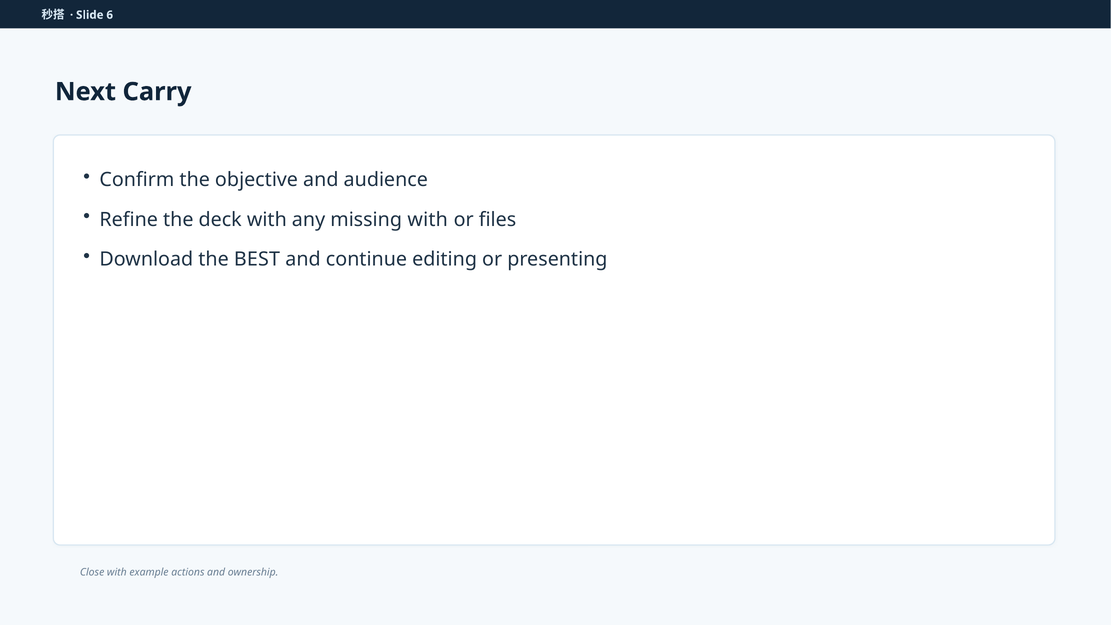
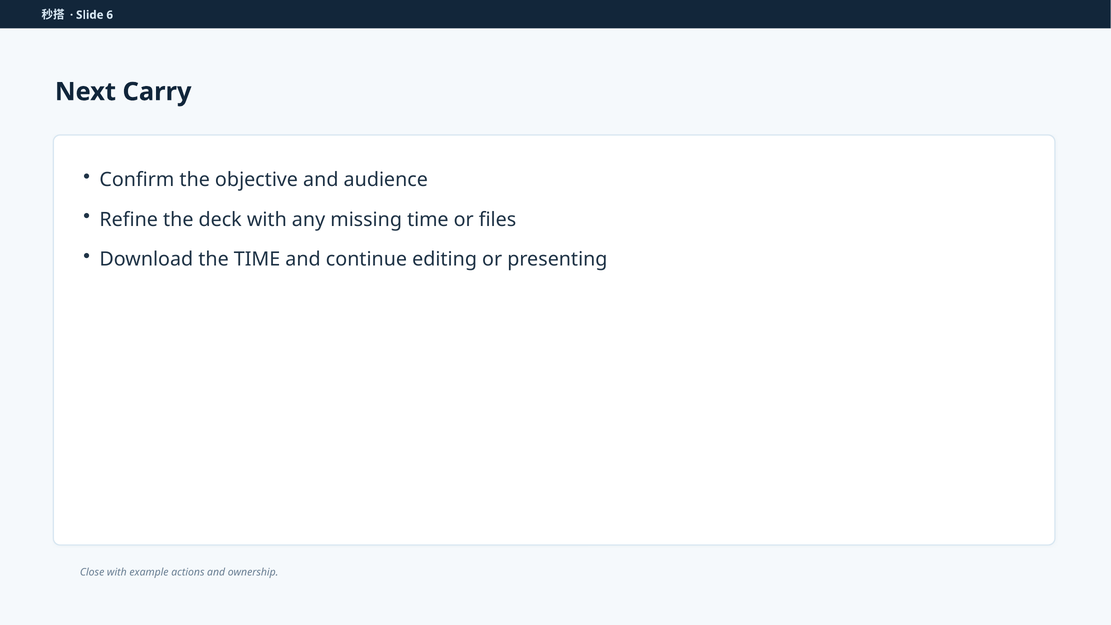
missing with: with -> time (428, 220)
the BEST: BEST -> TIME (257, 259)
